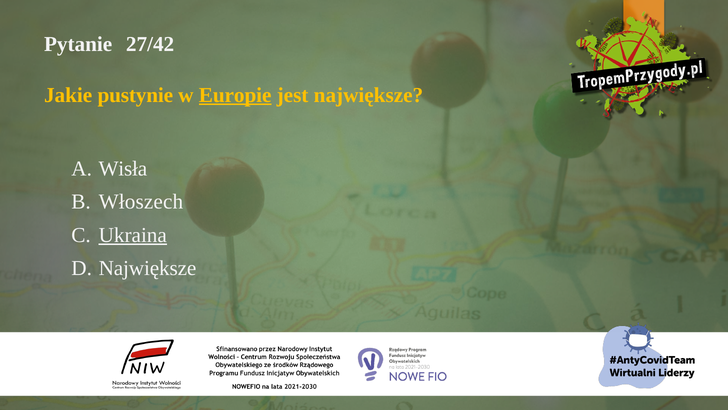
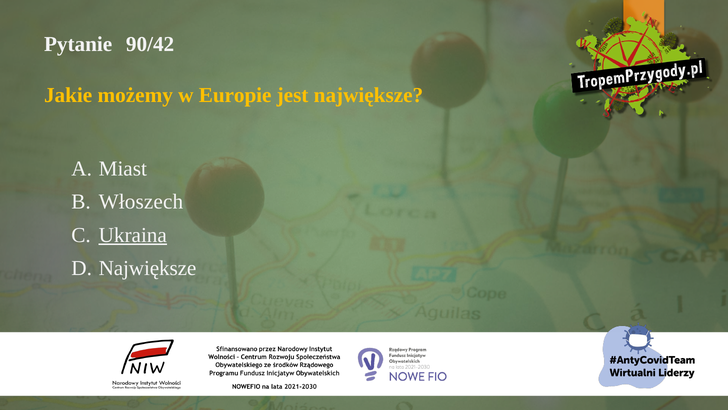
27/42: 27/42 -> 90/42 (150, 44)
pustynie: pustynie -> możemy (135, 95)
Europie underline: present -> none (235, 95)
Wisła: Wisła -> Miast (123, 169)
